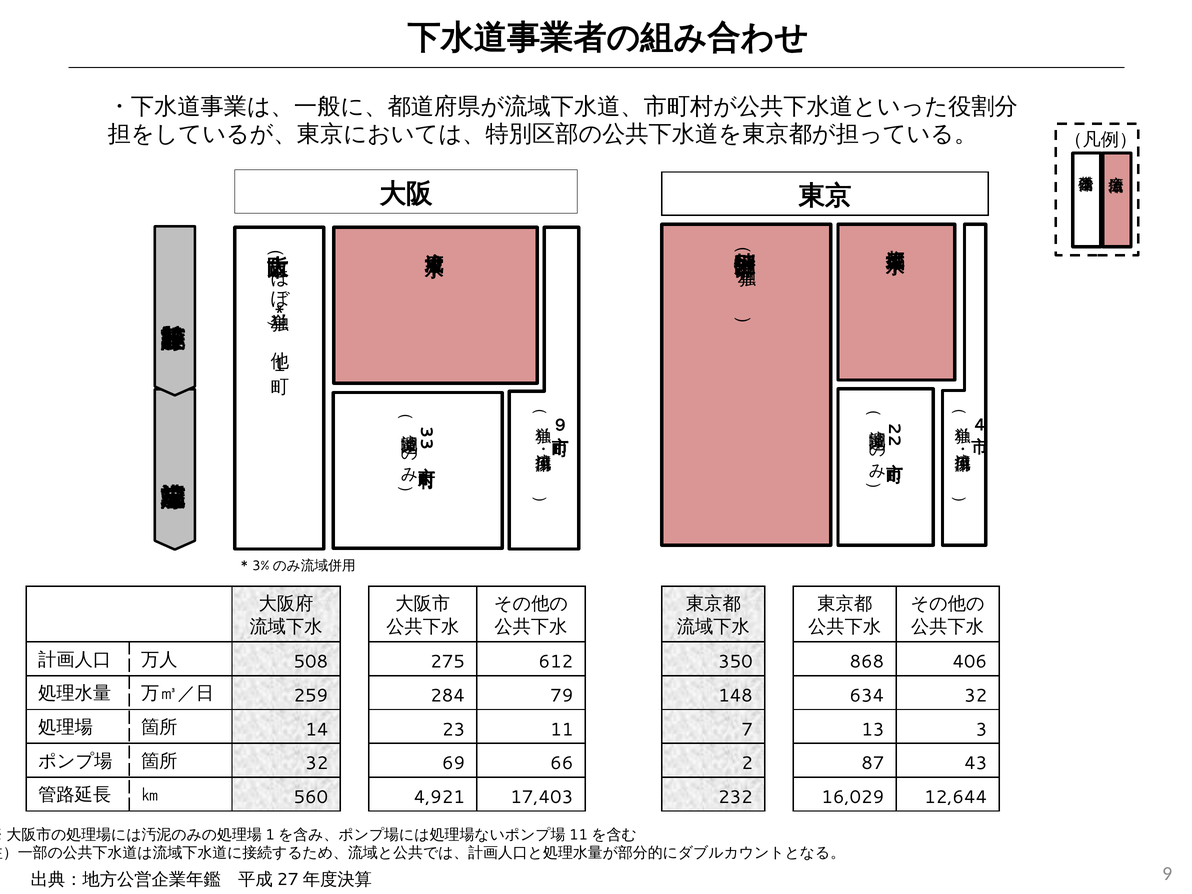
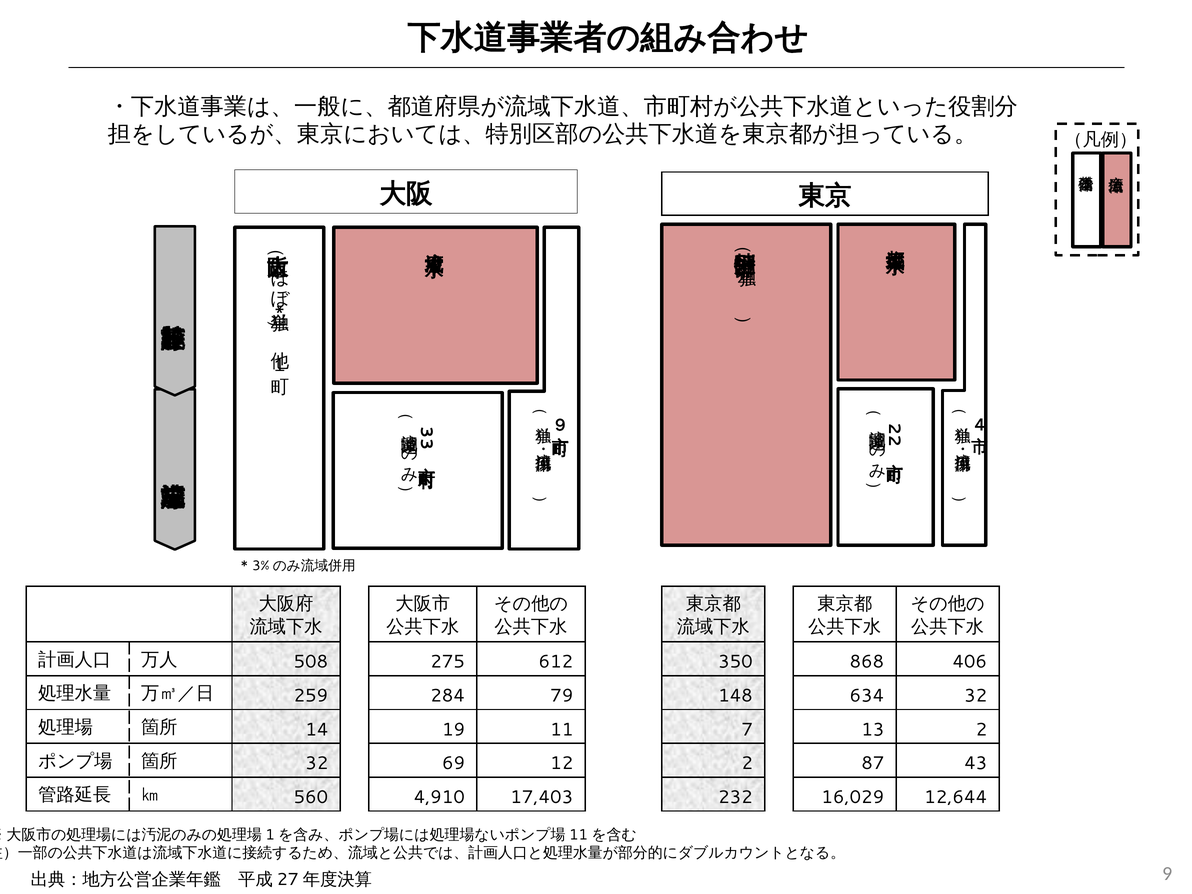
23: 23 -> 19 (454, 730)
13 3: 3 -> 2 (981, 730)
66: 66 -> 12 (562, 763)
4,921: 4,921 -> 4,910 (439, 797)
